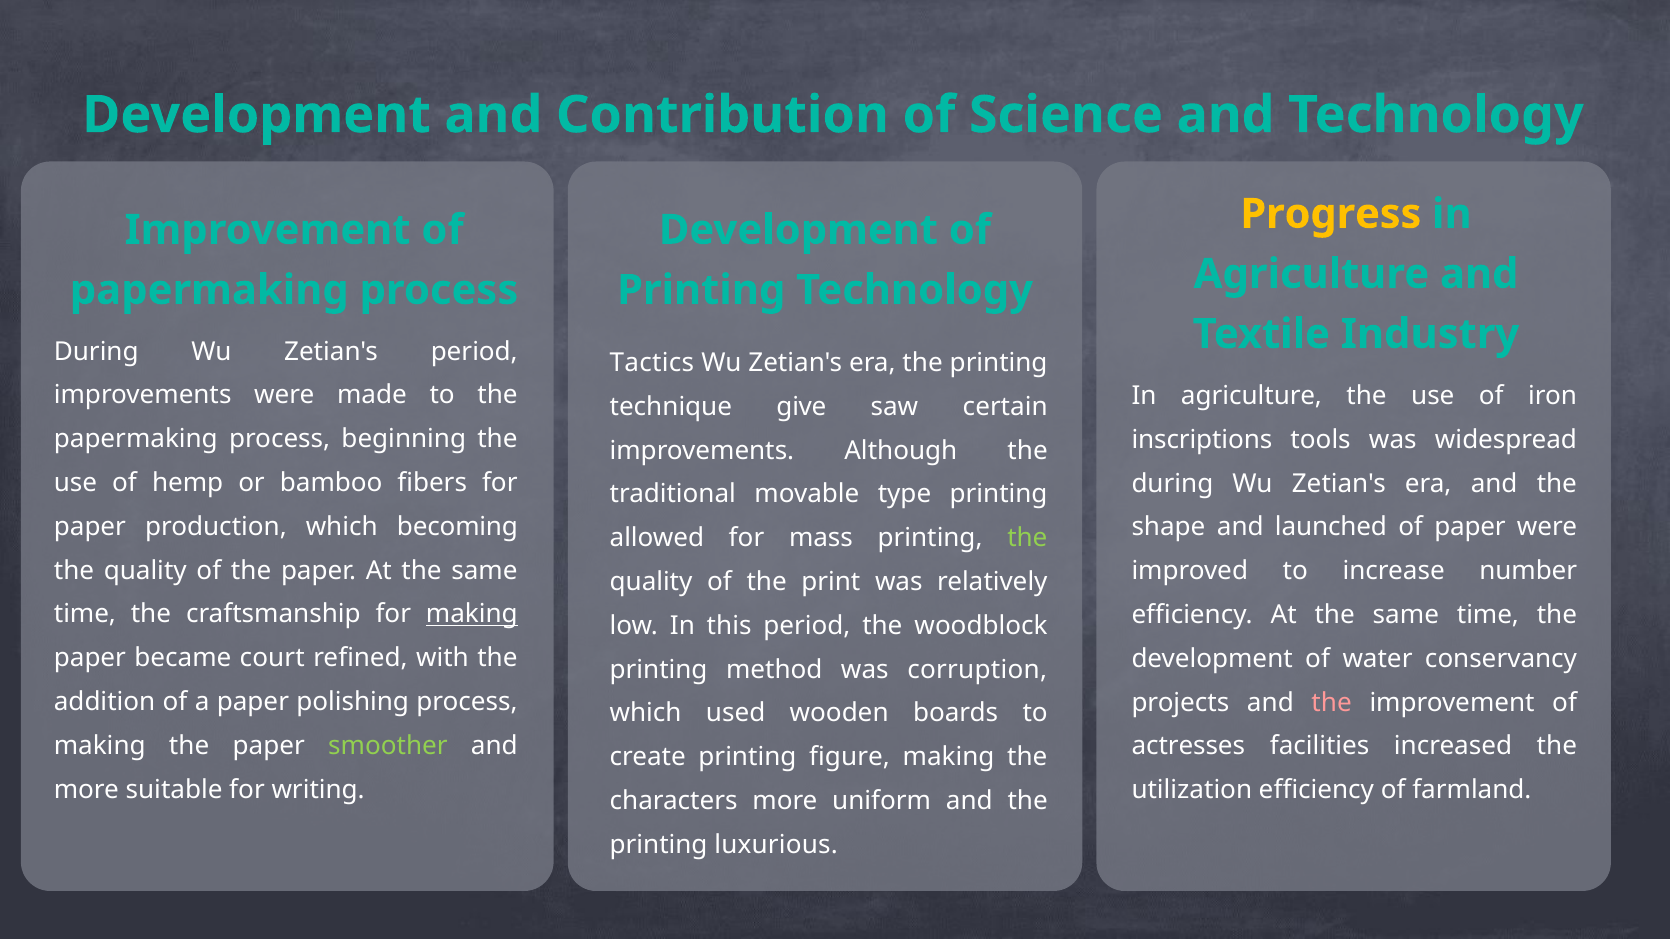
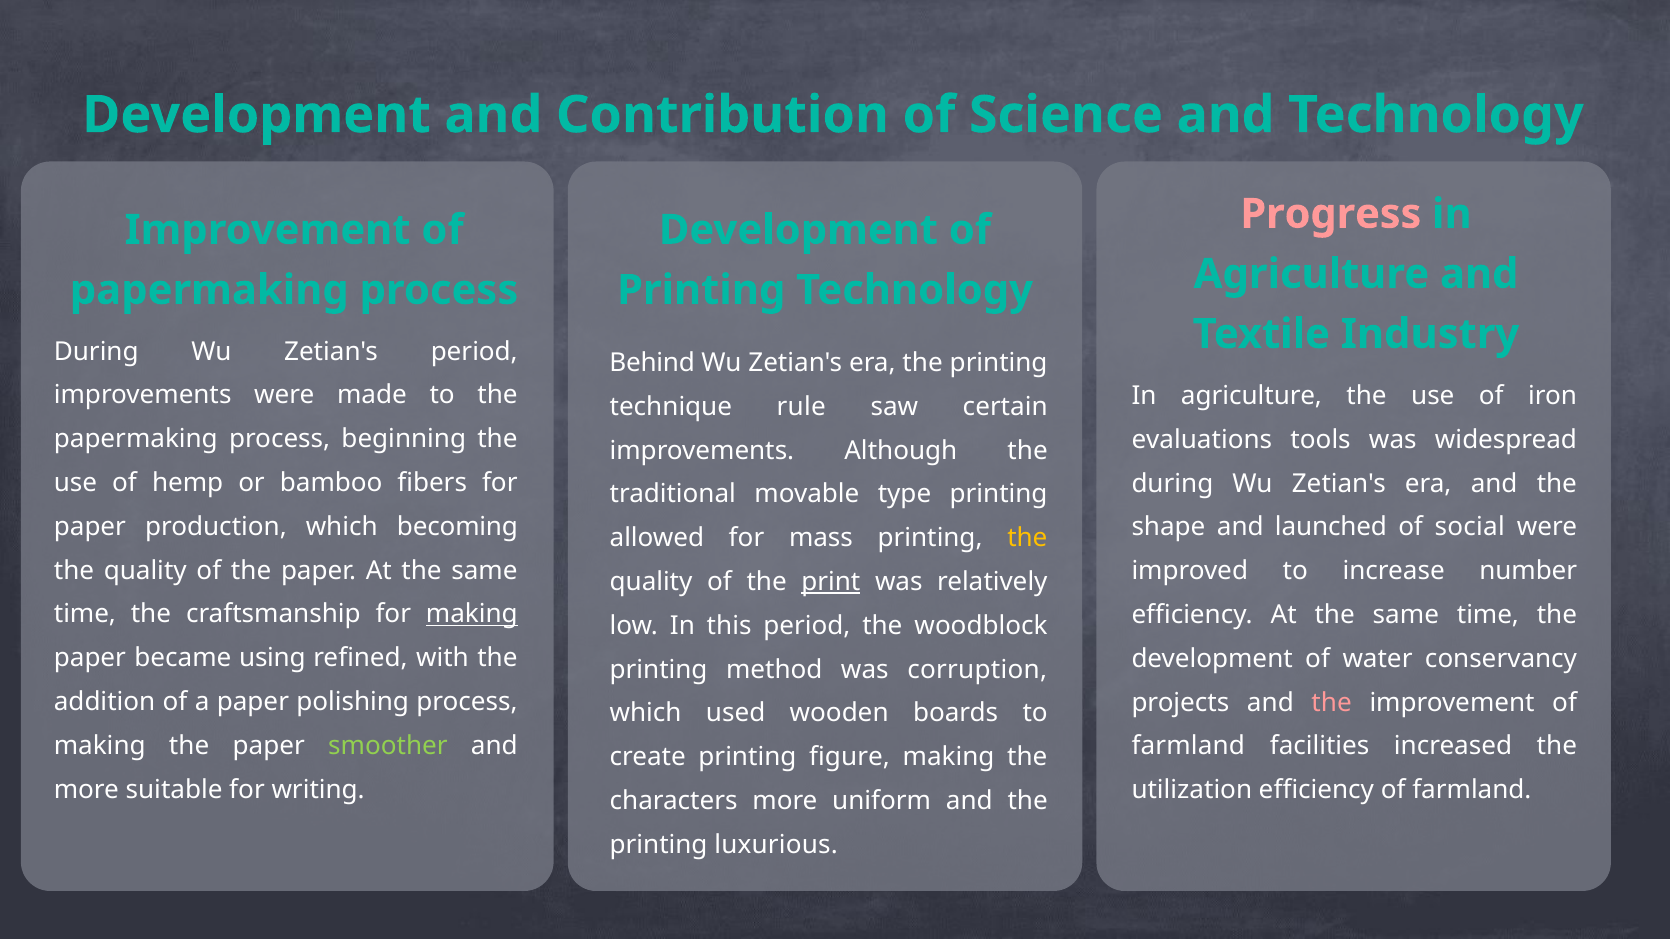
Progress colour: yellow -> pink (1331, 214)
Tactics: Tactics -> Behind (652, 363)
give: give -> rule (801, 407)
inscriptions: inscriptions -> evaluations (1202, 440)
of paper: paper -> social (1470, 527)
the colour: light green -> yellow (1027, 538)
print underline: none -> present (831, 582)
court: court -> using (272, 658)
actresses: actresses -> farmland (1188, 747)
